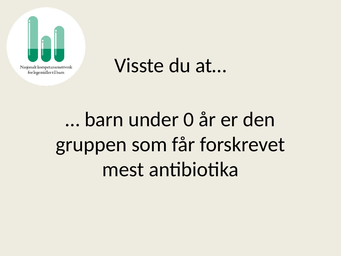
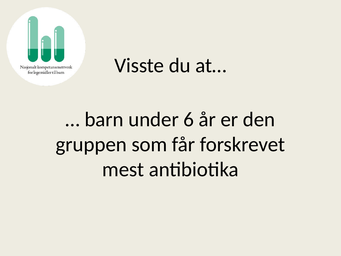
0: 0 -> 6 (189, 119)
